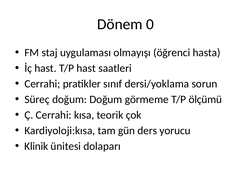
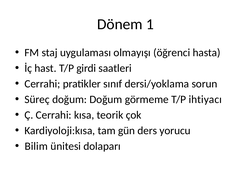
0: 0 -> 1 (150, 24)
T/P hast: hast -> girdi (86, 68)
ölçümü: ölçümü -> ihtiyacı (205, 100)
Klinik: Klinik -> Bilim (36, 146)
